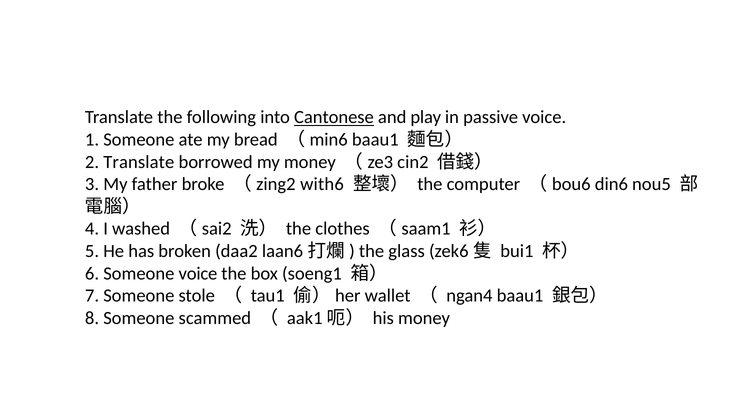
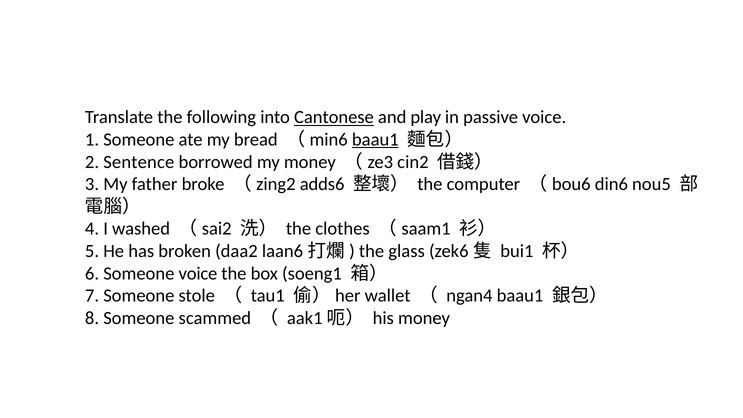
baau1 underline: none -> present (375, 140)
2 Translate: Translate -> Sentence (139, 162)
with6: with6 -> adds6 (322, 184)
